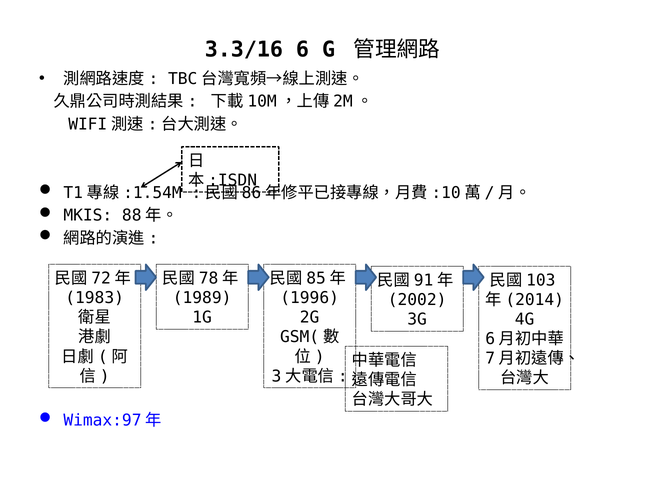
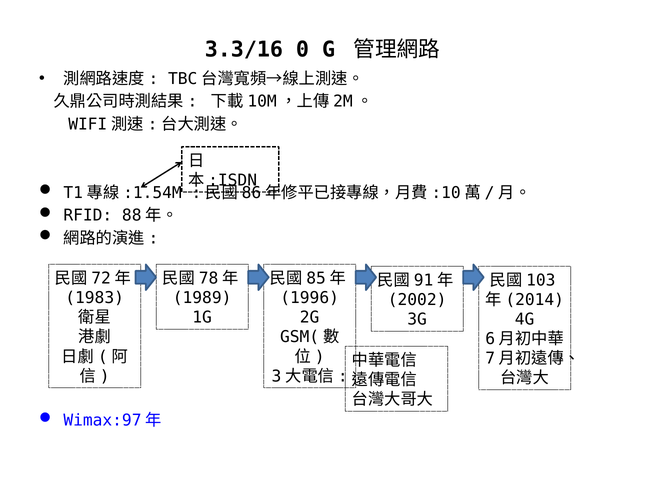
6: 6 -> 0 (303, 49)
MKIS: MKIS -> RFID (88, 215)
